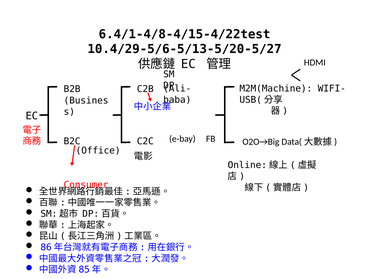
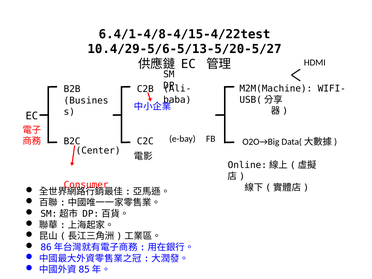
Office: Office -> Center (98, 150)
